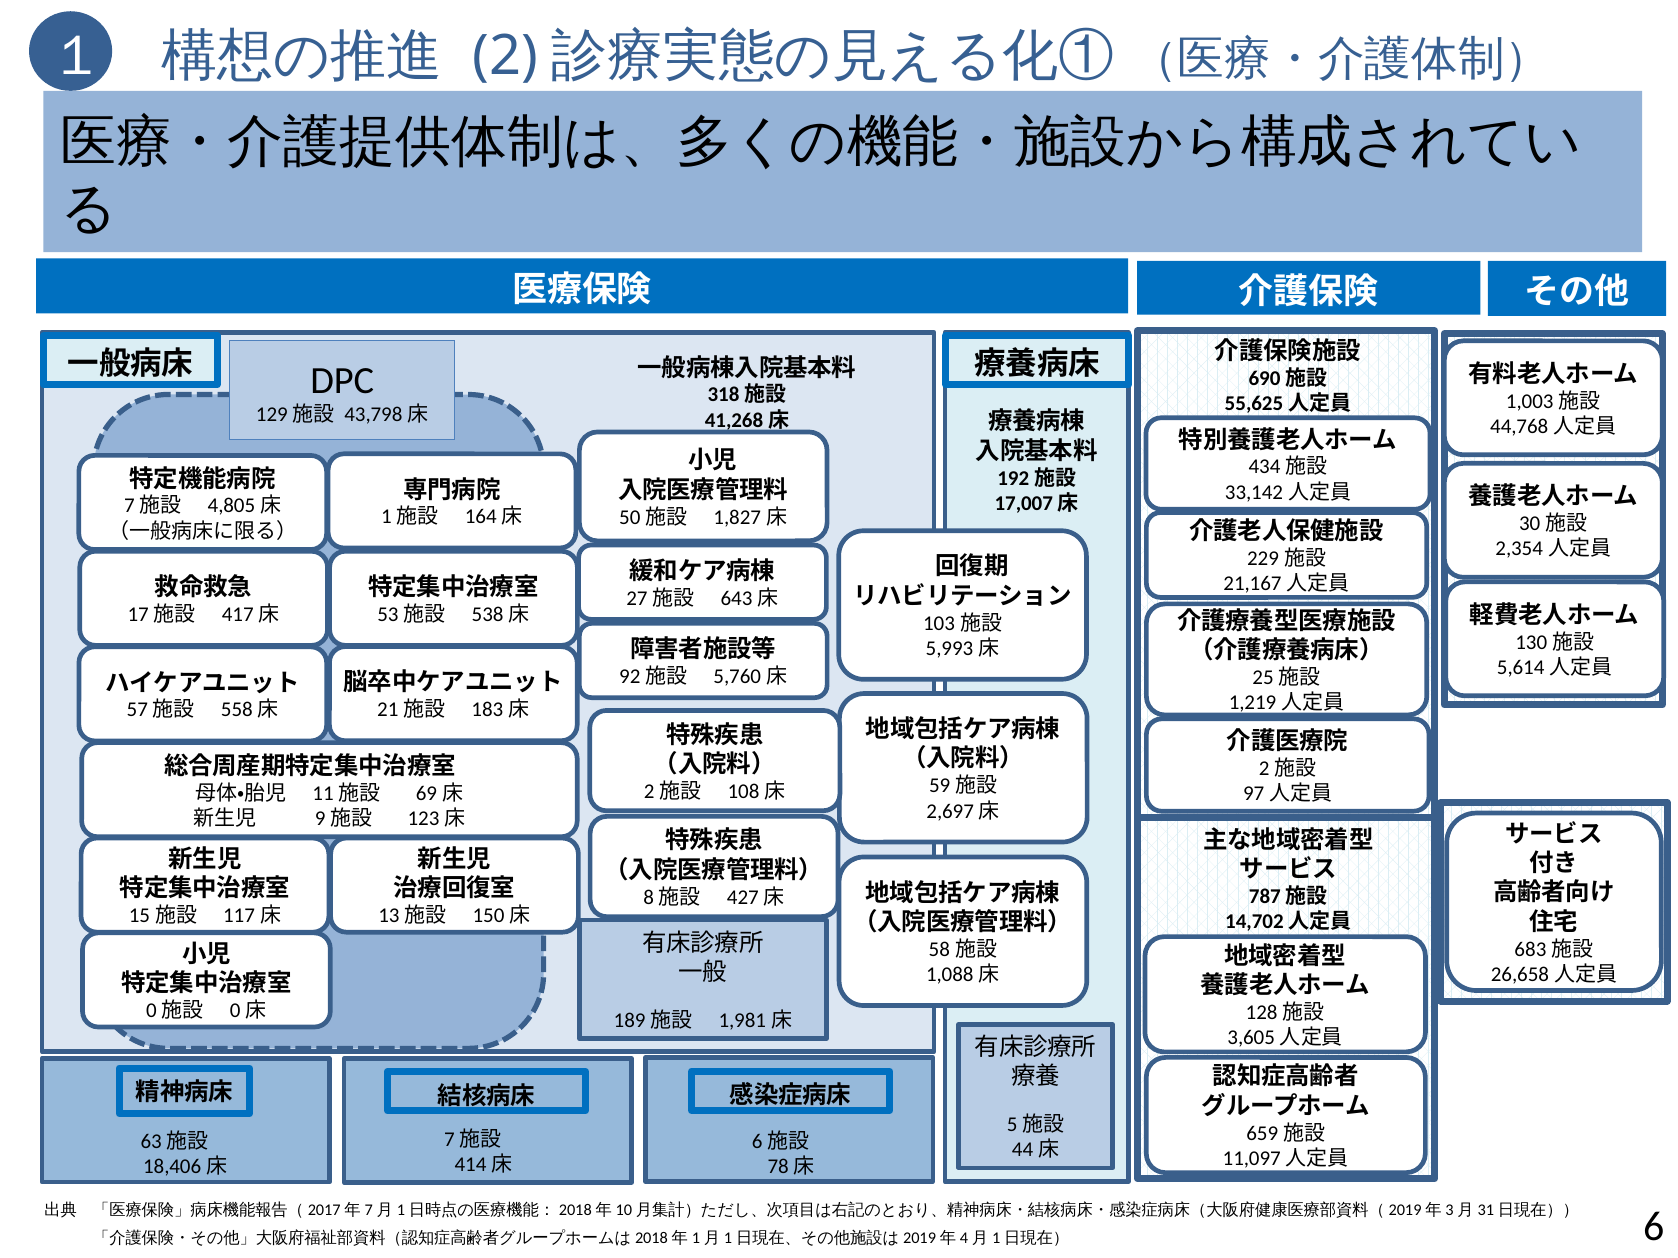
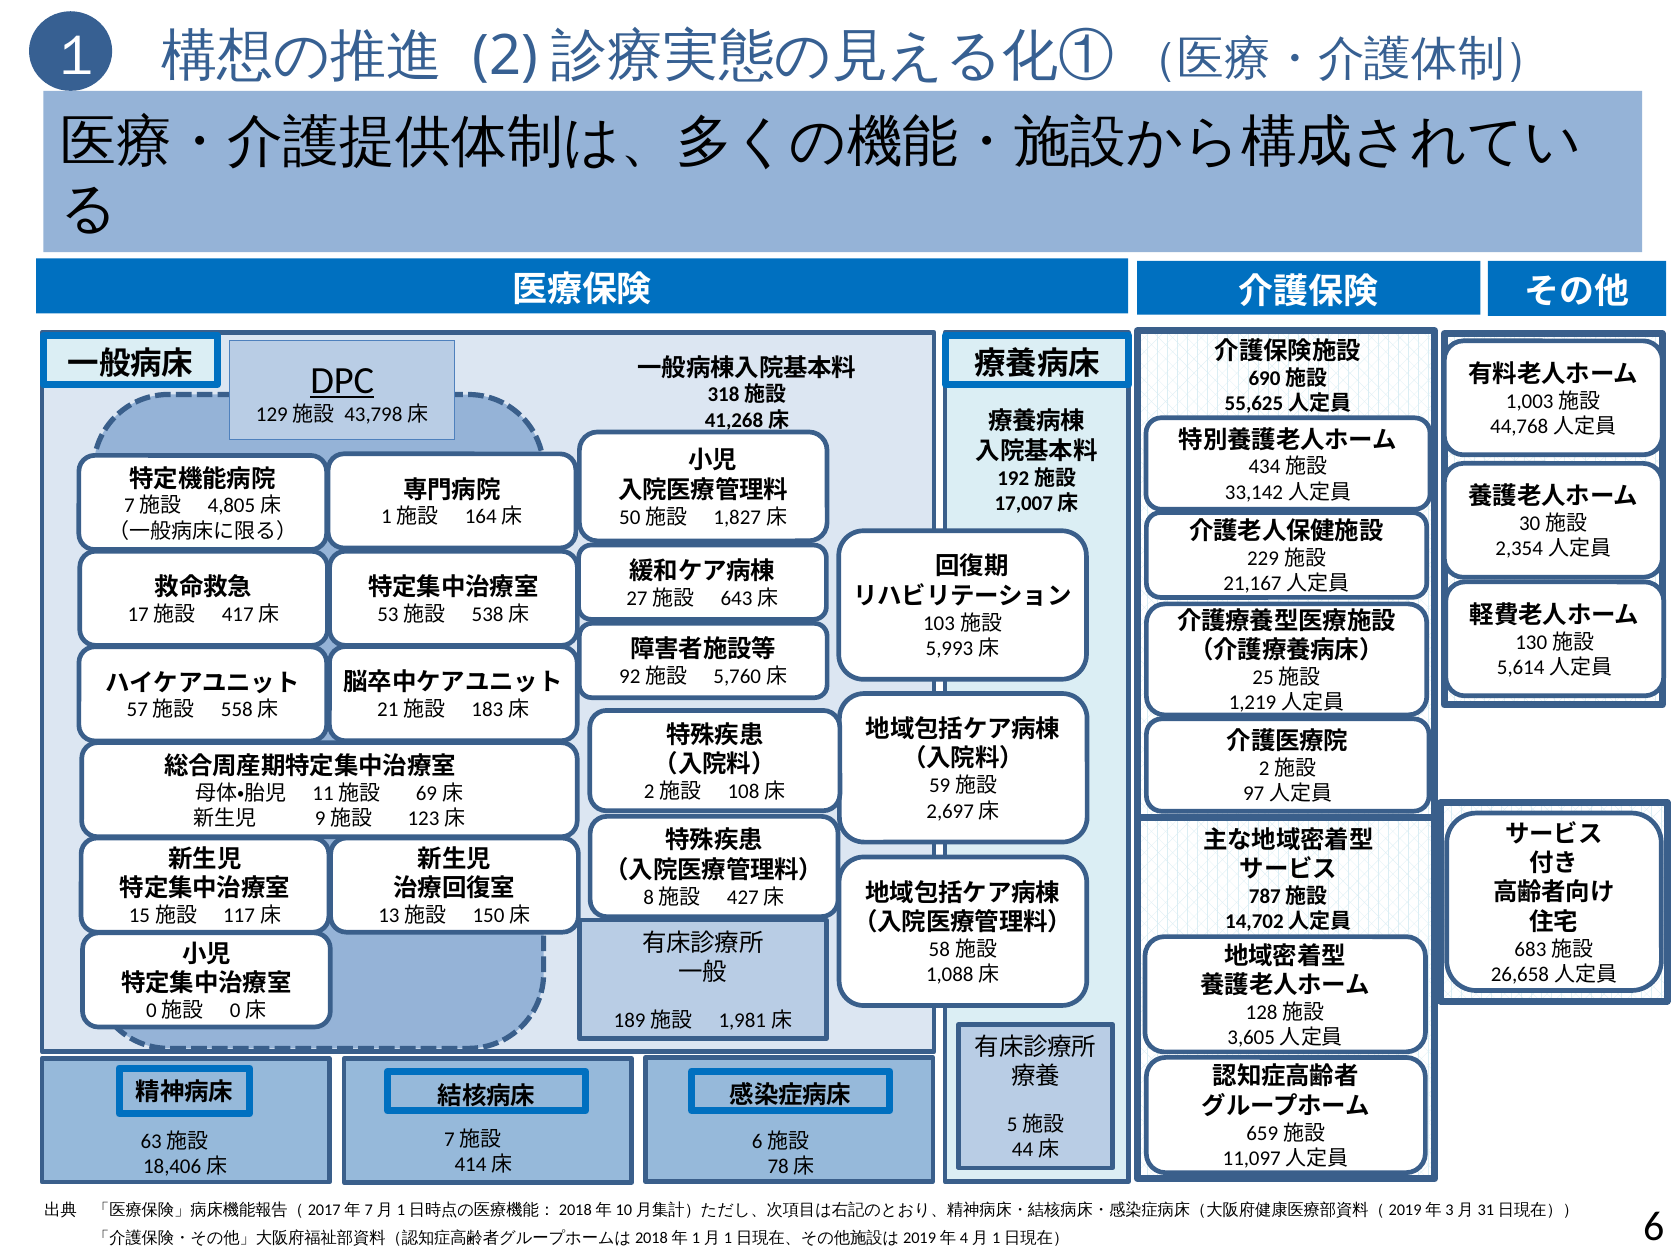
DPC underline: none -> present (342, 381)
